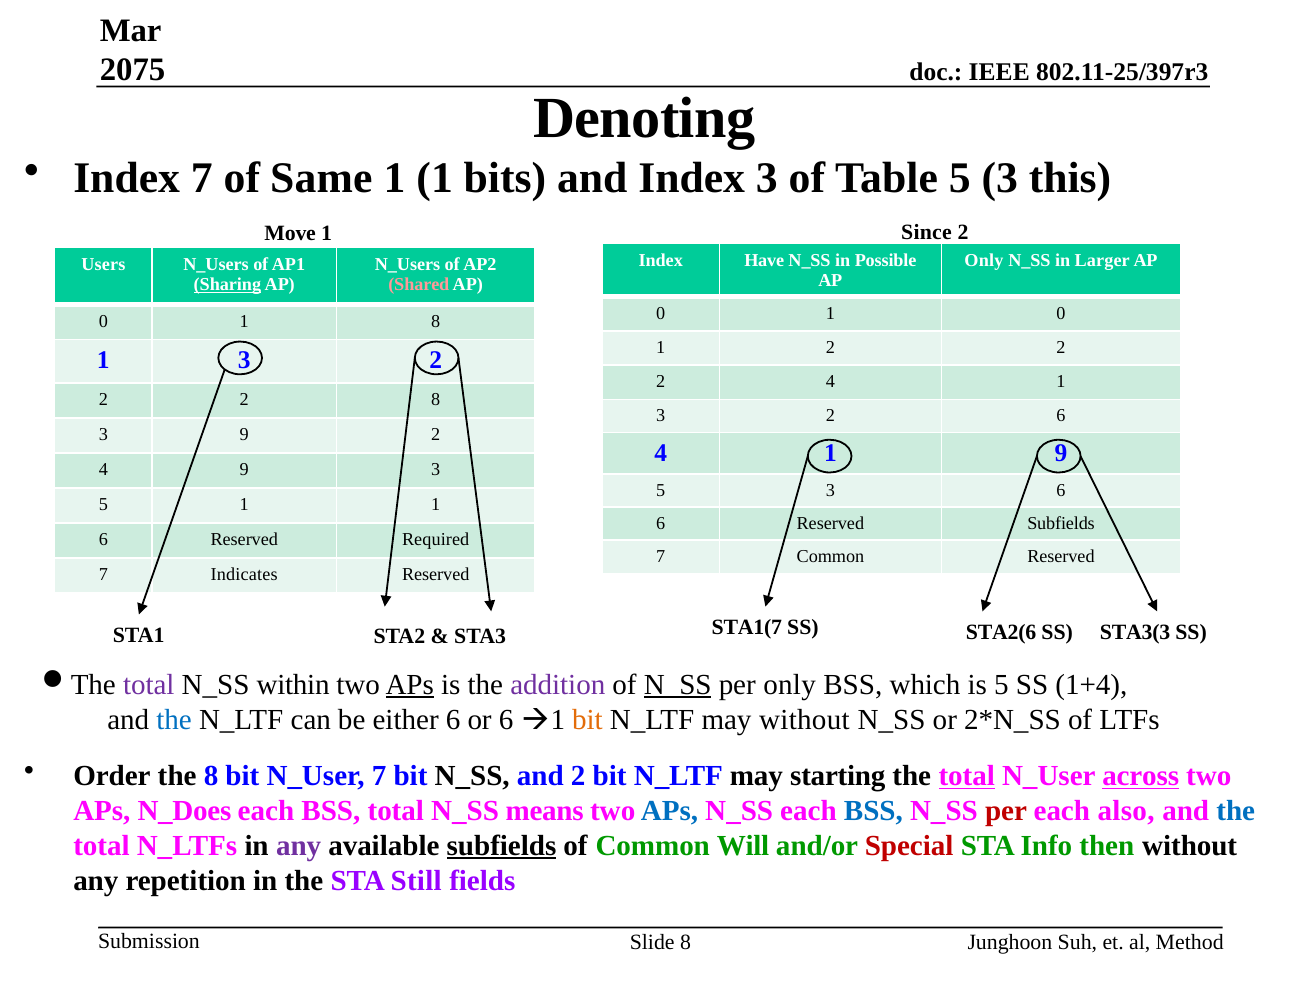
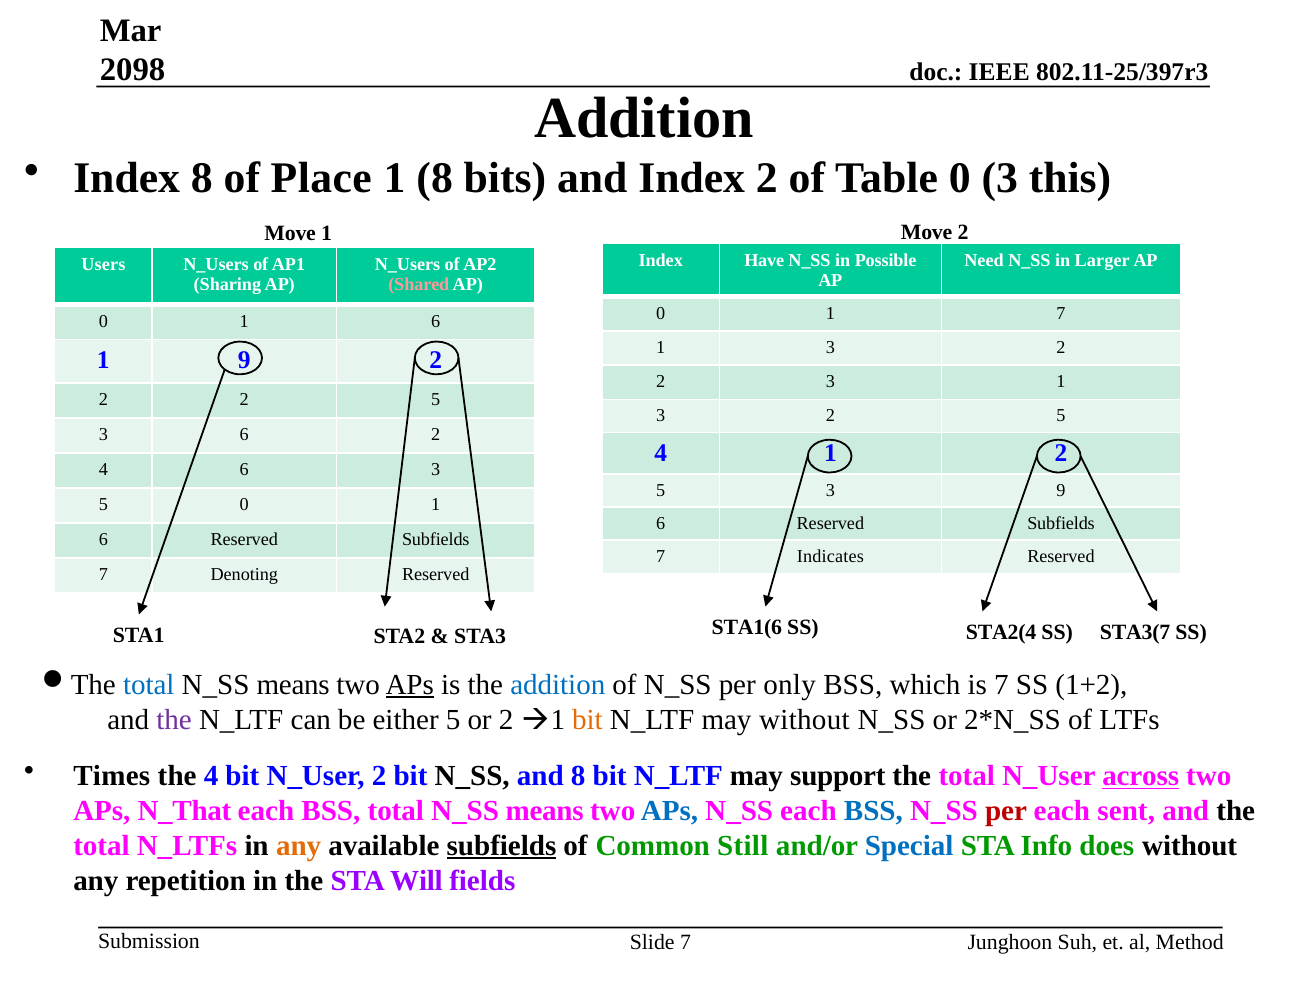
2075: 2075 -> 2098 (133, 70)
Denoting: Denoting -> Addition (644, 118)
Index 7: 7 -> 8 (202, 178)
Same: Same -> Place (321, 178)
1: 1 -> 8 (435, 178)
Index 3: 3 -> 2 (767, 178)
Table 5: 5 -> 0 (960, 178)
1 Since: Since -> Move (927, 233)
Only: Only -> Need (984, 260)
Sharing underline: present -> none (227, 284)
1 0: 0 -> 7 (1061, 313)
8: 8 -> 6 (436, 321)
2: 2 -> 3 (830, 348)
3: 3 -> 9 (244, 360)
4: 4 -> 3 (830, 382)
2 2 8: 8 -> 5 (436, 400)
3 2 6: 6 -> 5 (1061, 416)
3 9: 9 -> 6 (244, 435)
1 9: 9 -> 2 (1061, 454)
4 9: 9 -> 6 (244, 470)
3 6: 6 -> 9 (1061, 491)
5 1: 1 -> 0 (244, 505)
Required: Required -> Subfields (436, 540)
7 Common: Common -> Indicates (830, 557)
Indicates: Indicates -> Denoting (244, 575)
STA1(7: STA1(7 -> STA1(6 (747, 628)
STA2(6: STA2(6 -> STA2(4 (1001, 633)
STA3(3: STA3(3 -> STA3(7 (1135, 633)
total colour: purple -> blue (149, 685)
within: within -> means (293, 685)
addition colour: purple -> blue (558, 685)
N_SS underline: present -> none (678, 685)
is 5: 5 -> 7 (1001, 685)
1+4: 1+4 -> 1+2 (1091, 685)
the colour: blue -> purple (174, 720)
either 6: 6 -> 5 (453, 720)
or 6: 6 -> 2 (506, 720)
Order: Order -> Times (112, 776)
the 8: 8 -> 4 (211, 776)
N_User 7: 7 -> 2 (379, 776)
and 2: 2 -> 8 (578, 776)
starting: starting -> support (838, 776)
total underline: present -> none (967, 776)
N_Does: N_Does -> N_That (184, 811)
also: also -> sent (1126, 811)
the colour: blue -> black (1236, 811)
any colour: purple -> orange (299, 846)
Will: Will -> Still (743, 846)
Special colour: red -> blue (909, 846)
then: then -> does (1107, 846)
Still: Still -> Will (416, 881)
Slide 8: 8 -> 7 (686, 942)
